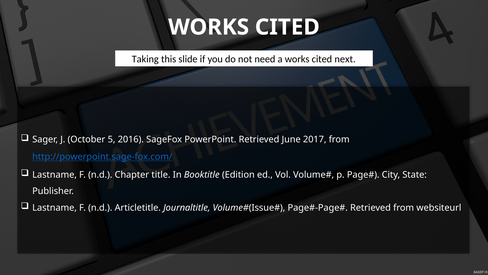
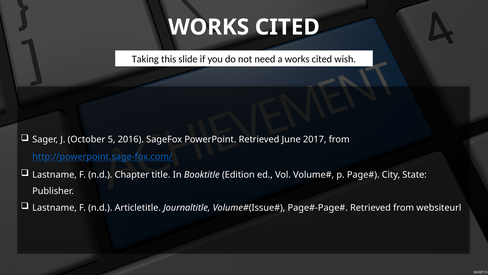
next: next -> wish (345, 59)
